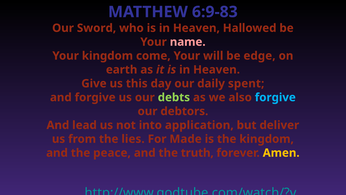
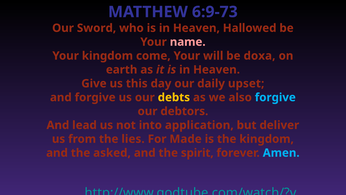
6:9-83: 6:9-83 -> 6:9-73 (215, 12)
edge: edge -> doxa (259, 56)
spent: spent -> upset (246, 83)
debts colour: light green -> yellow (174, 97)
peace: peace -> asked (112, 153)
truth: truth -> spirit (197, 153)
Amen colour: yellow -> light blue (281, 153)
